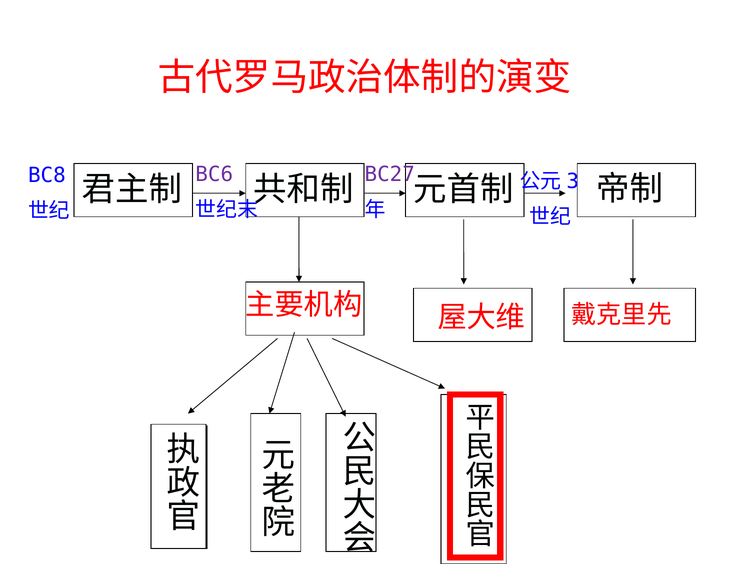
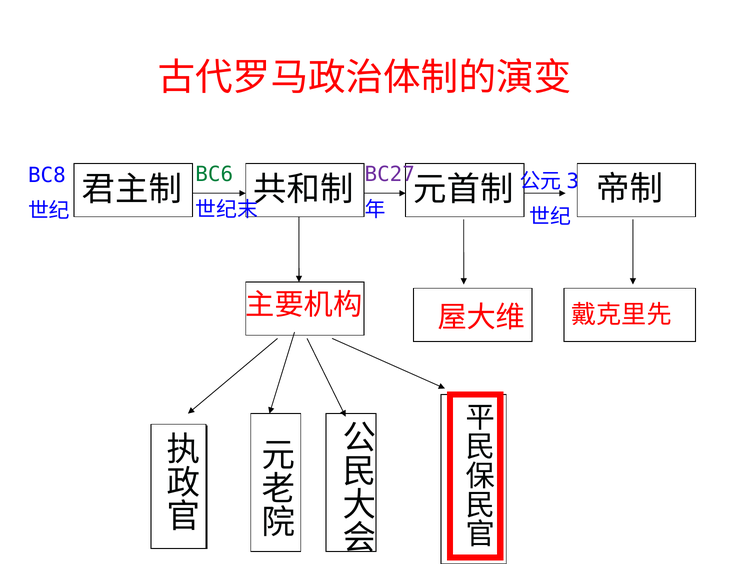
BC6 colour: purple -> green (214, 174)
